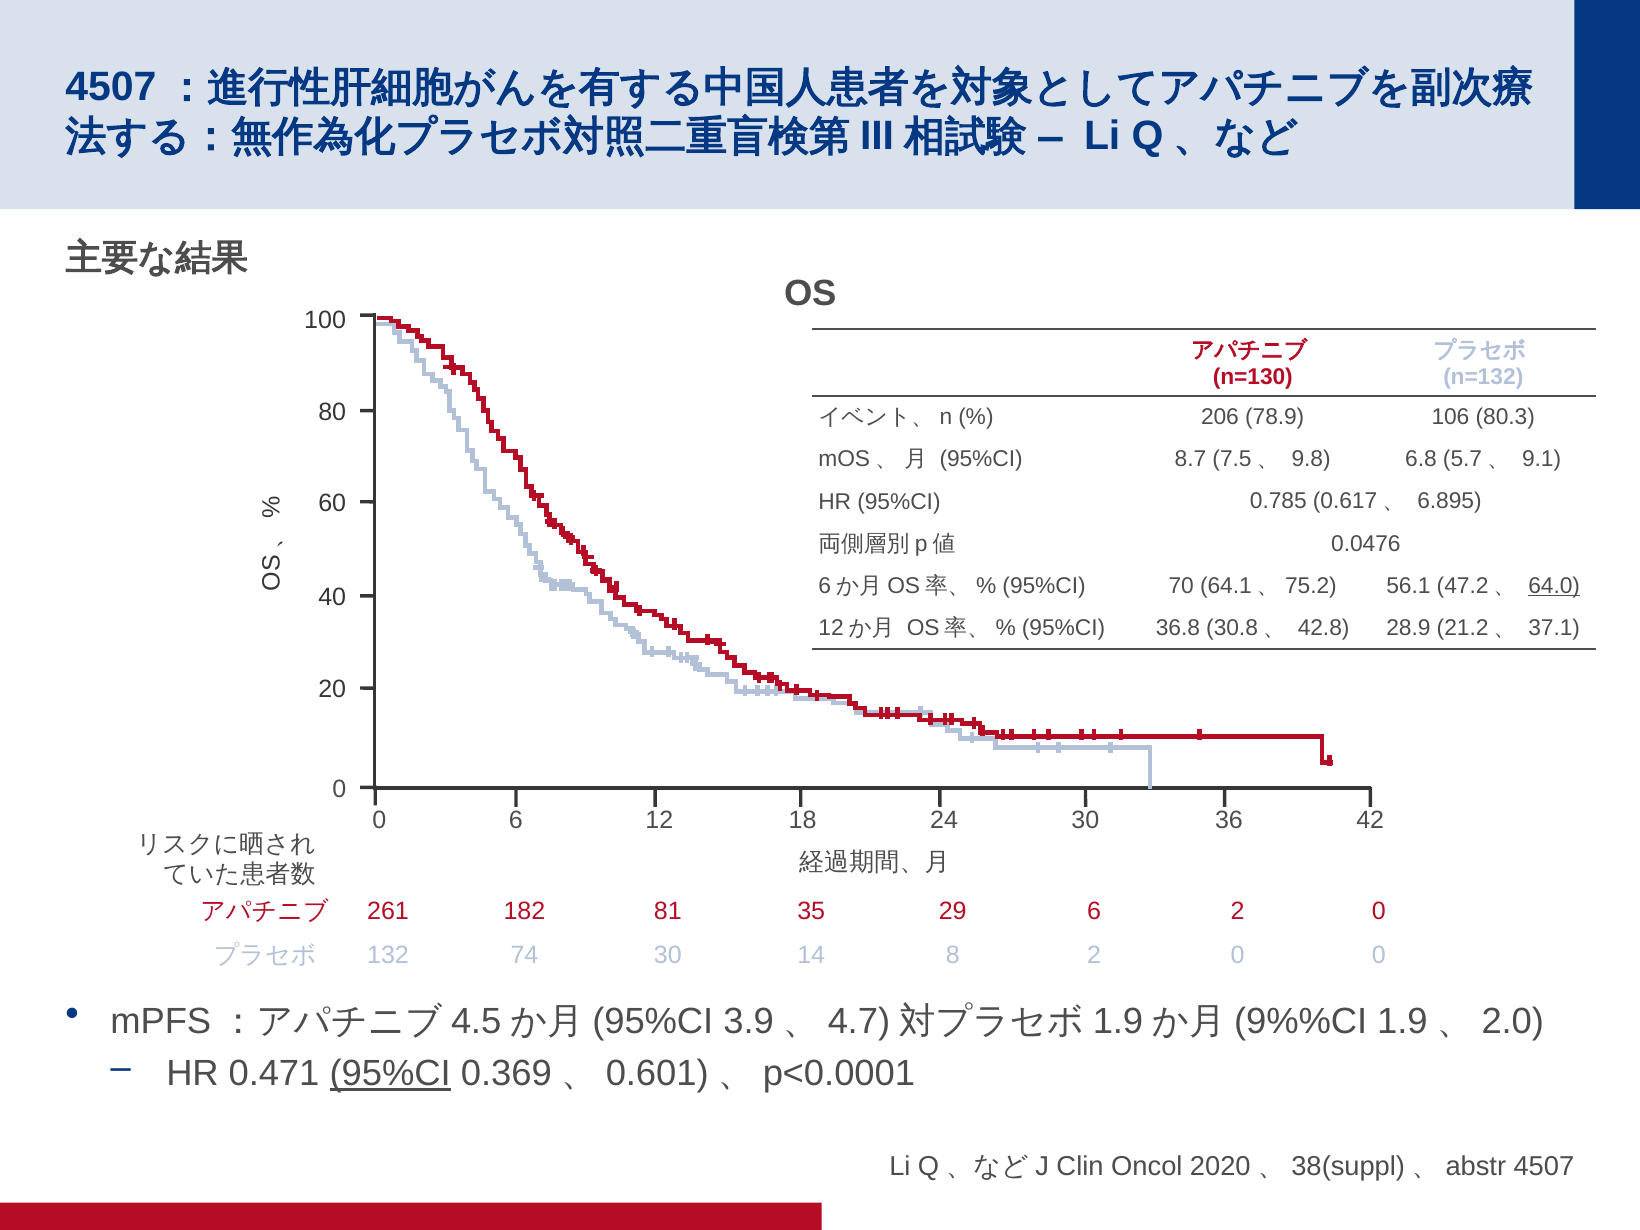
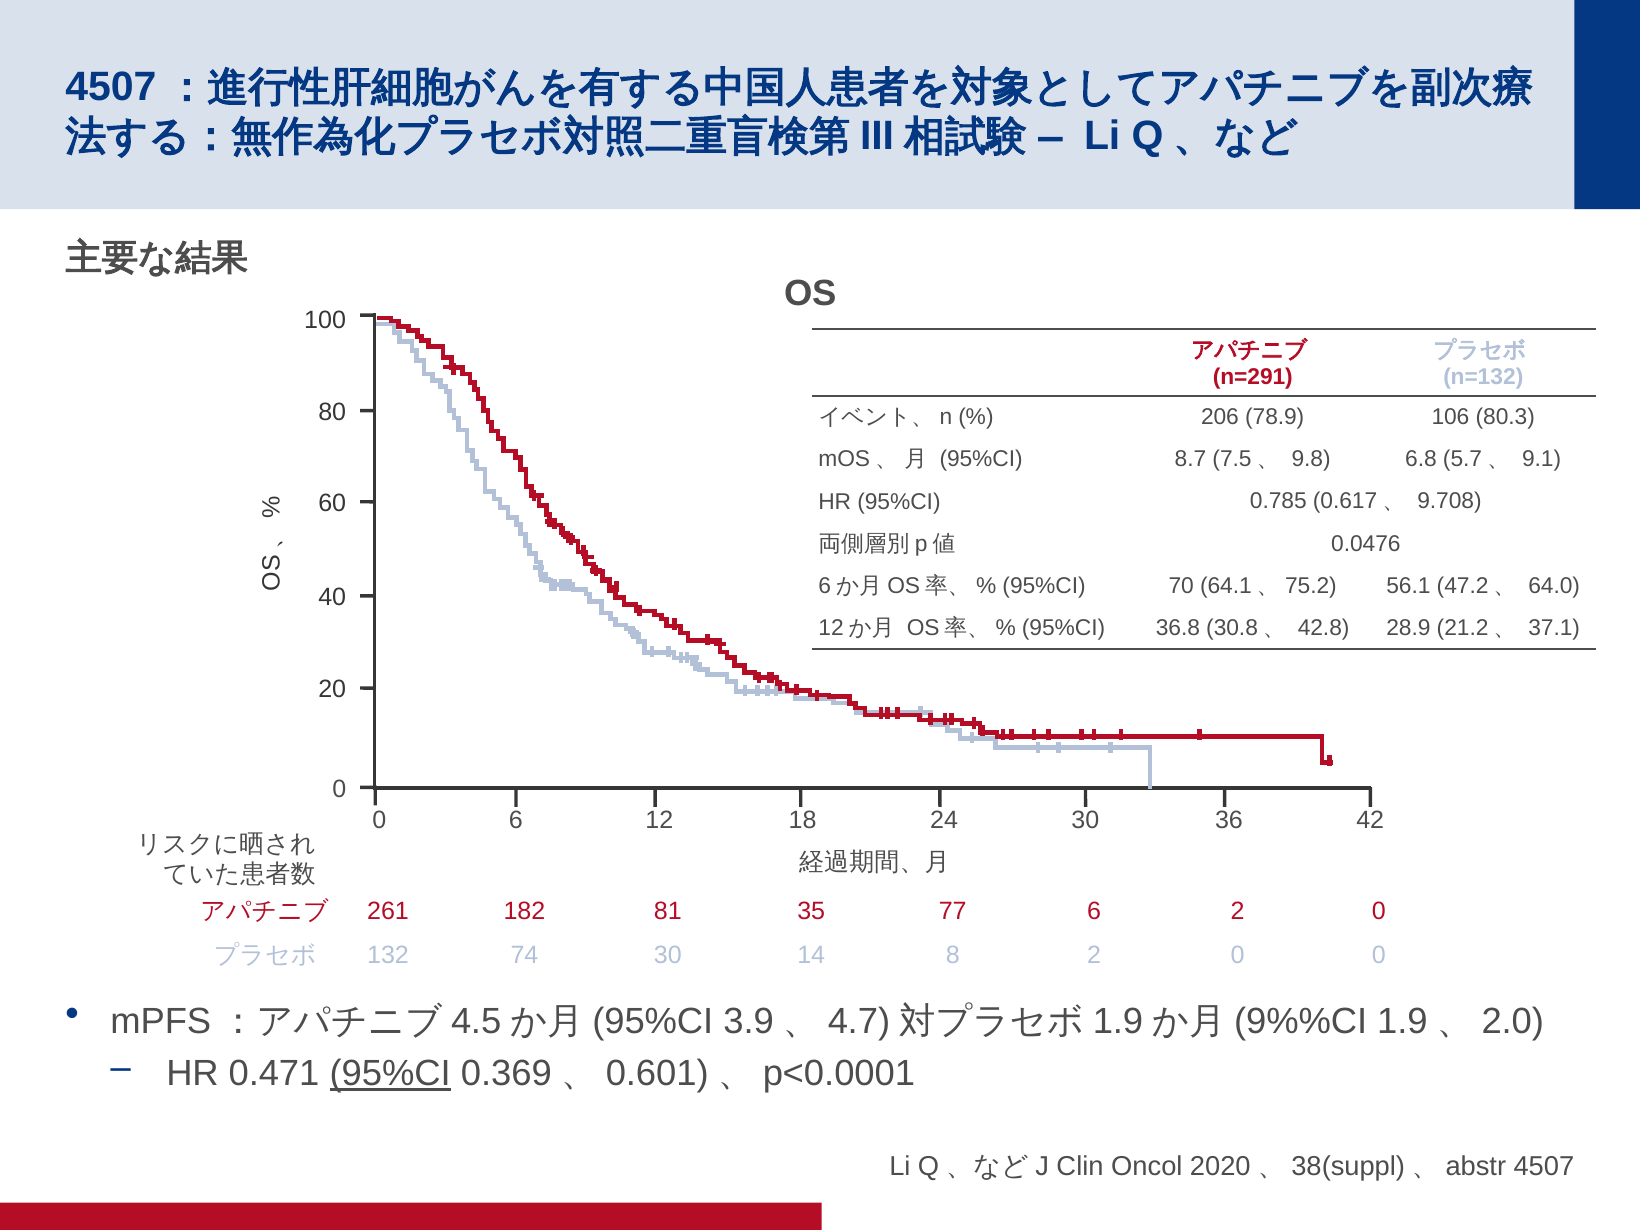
n=130: n=130 -> n=291 (1253, 377)
6.895: 6.895 -> 9.708 (1450, 501)
64.0 underline: present -> none (1554, 586)
29: 29 -> 77 (953, 911)
